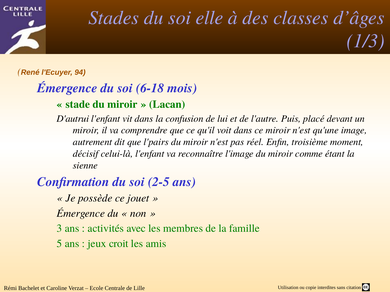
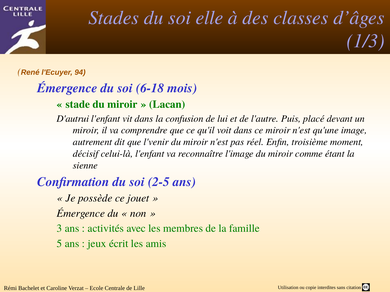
l'pairs: l'pairs -> l'venir (156, 142)
croit: croit -> écrit (119, 244)
